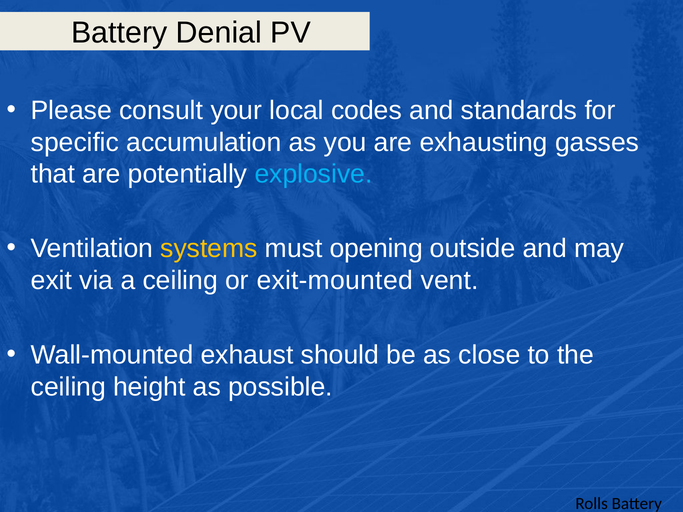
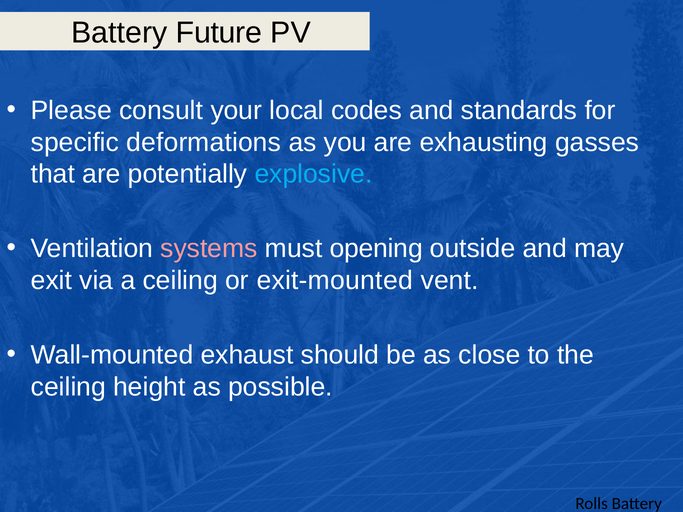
Denial: Denial -> Future (219, 33)
accumulation: accumulation -> deformations (204, 142)
systems colour: yellow -> pink (209, 249)
